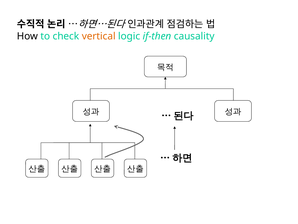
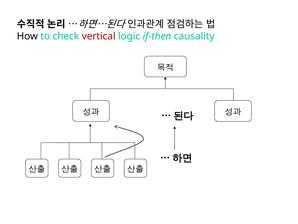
vertical colour: orange -> red (99, 36)
